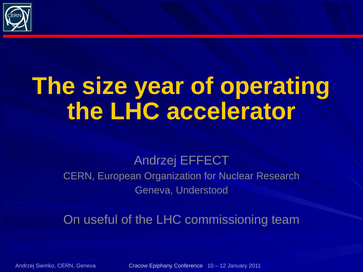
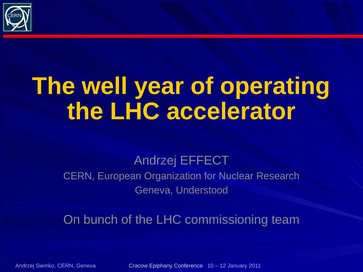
size: size -> well (105, 86)
useful: useful -> bunch (101, 220)
